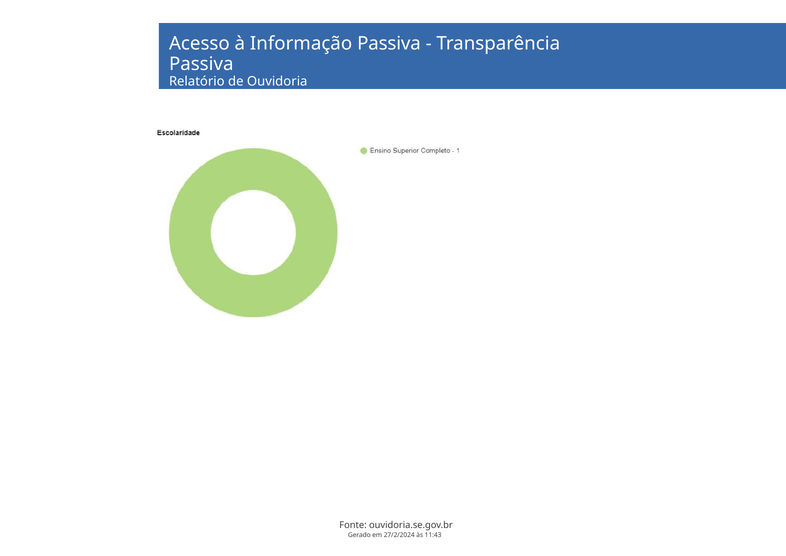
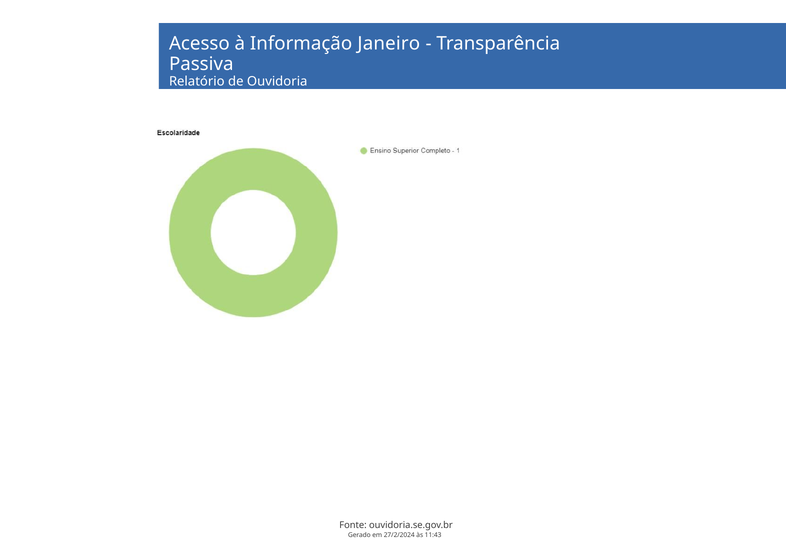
Informação Passiva: Passiva -> Janeiro (389, 43)
